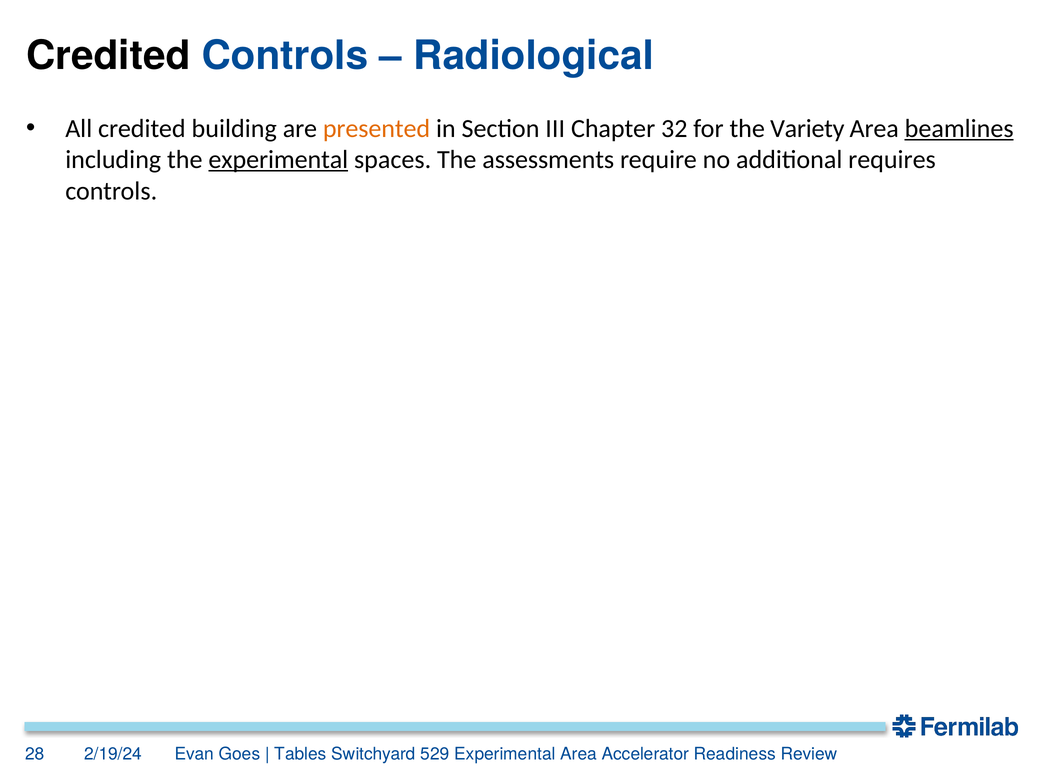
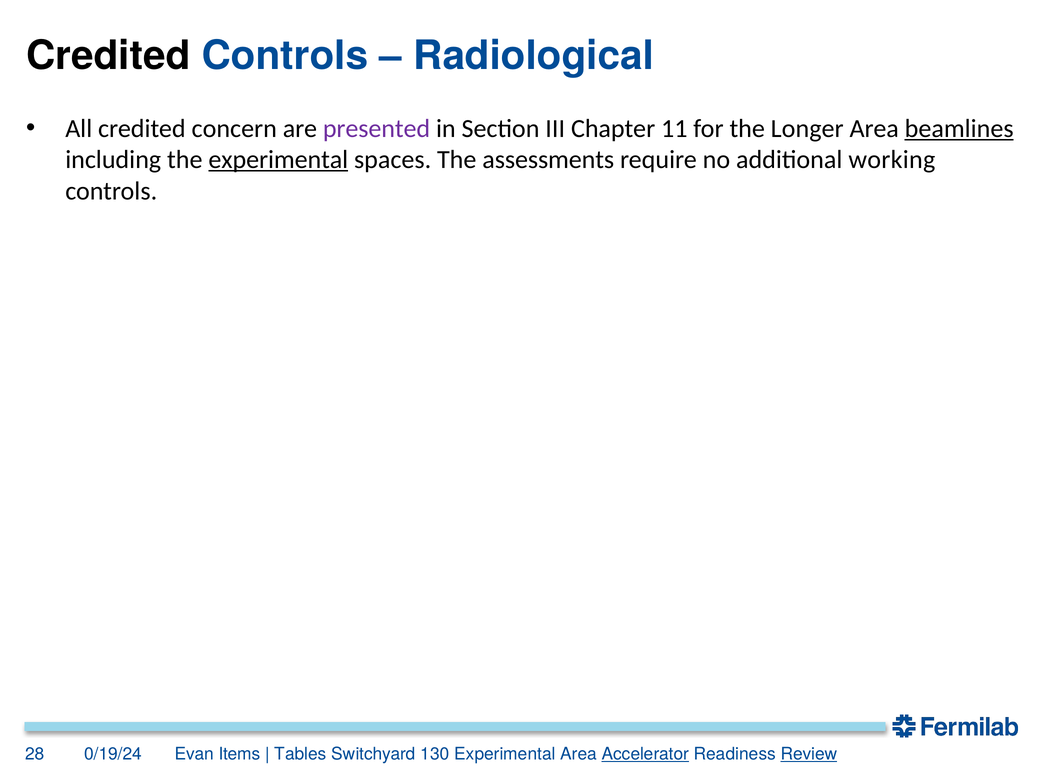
building: building -> concern (234, 128)
presented colour: orange -> purple (377, 128)
32: 32 -> 11 (674, 128)
Variety: Variety -> Longer (807, 128)
requires: requires -> working (892, 160)
2/19/24: 2/19/24 -> 0/19/24 (113, 754)
Goes: Goes -> Items (240, 754)
529: 529 -> 130 (435, 754)
Accelerator underline: none -> present (645, 754)
Review underline: none -> present (809, 754)
